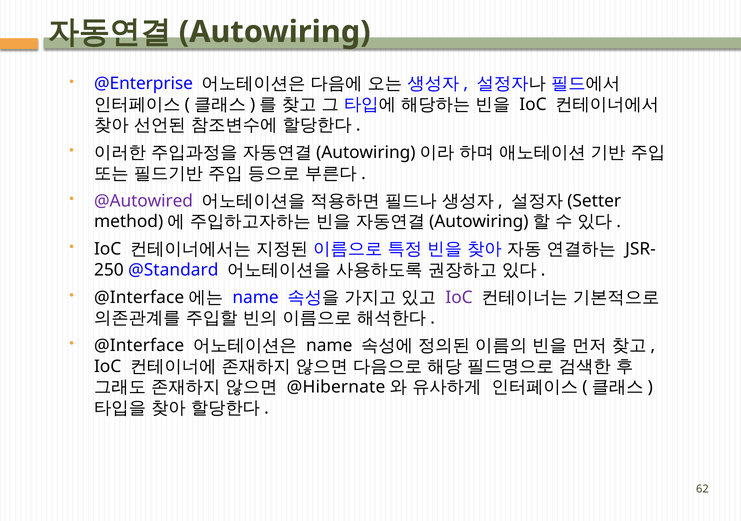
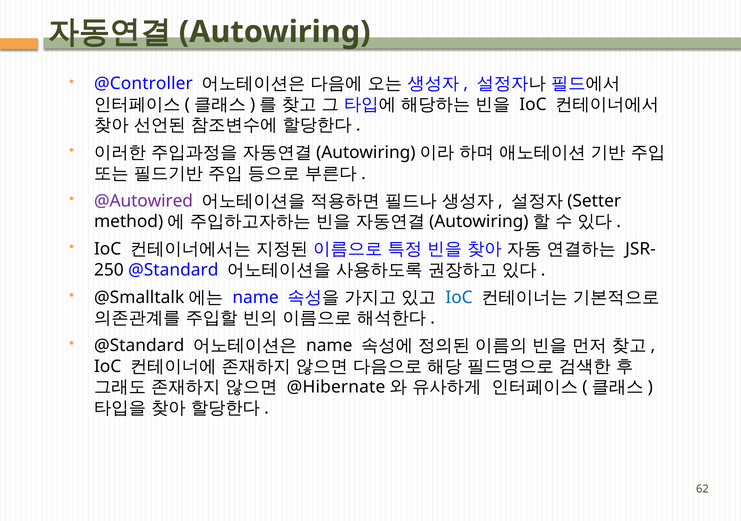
@Enterprise: @Enterprise -> @Controller (143, 84)
@Interface: @Interface -> @Smalltalk (139, 298)
IoC colour: purple -> blue (459, 298)
@Interface: @Interface -> @Standard (139, 346)
